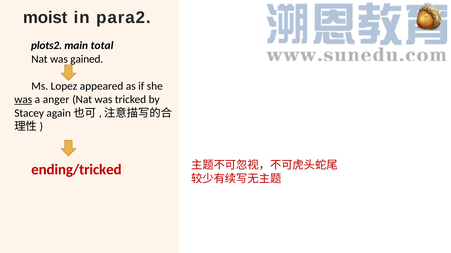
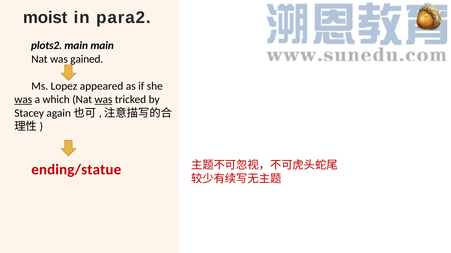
main total: total -> main (102, 46)
anger: anger -> which (56, 100)
was underline: none -> present (103, 100)
ending/tricked: ending/tricked -> ending/statue (76, 170)
